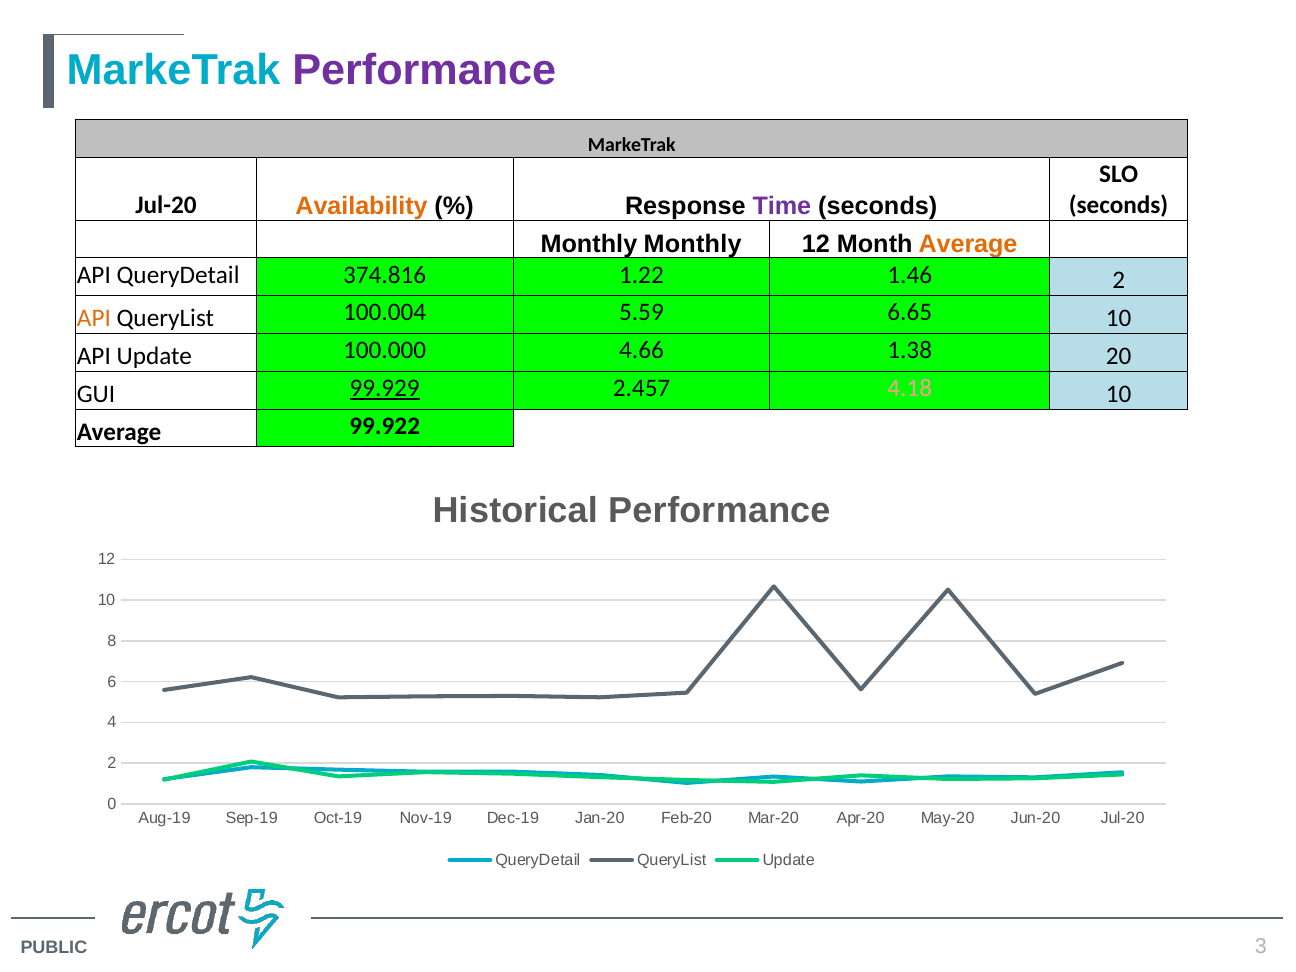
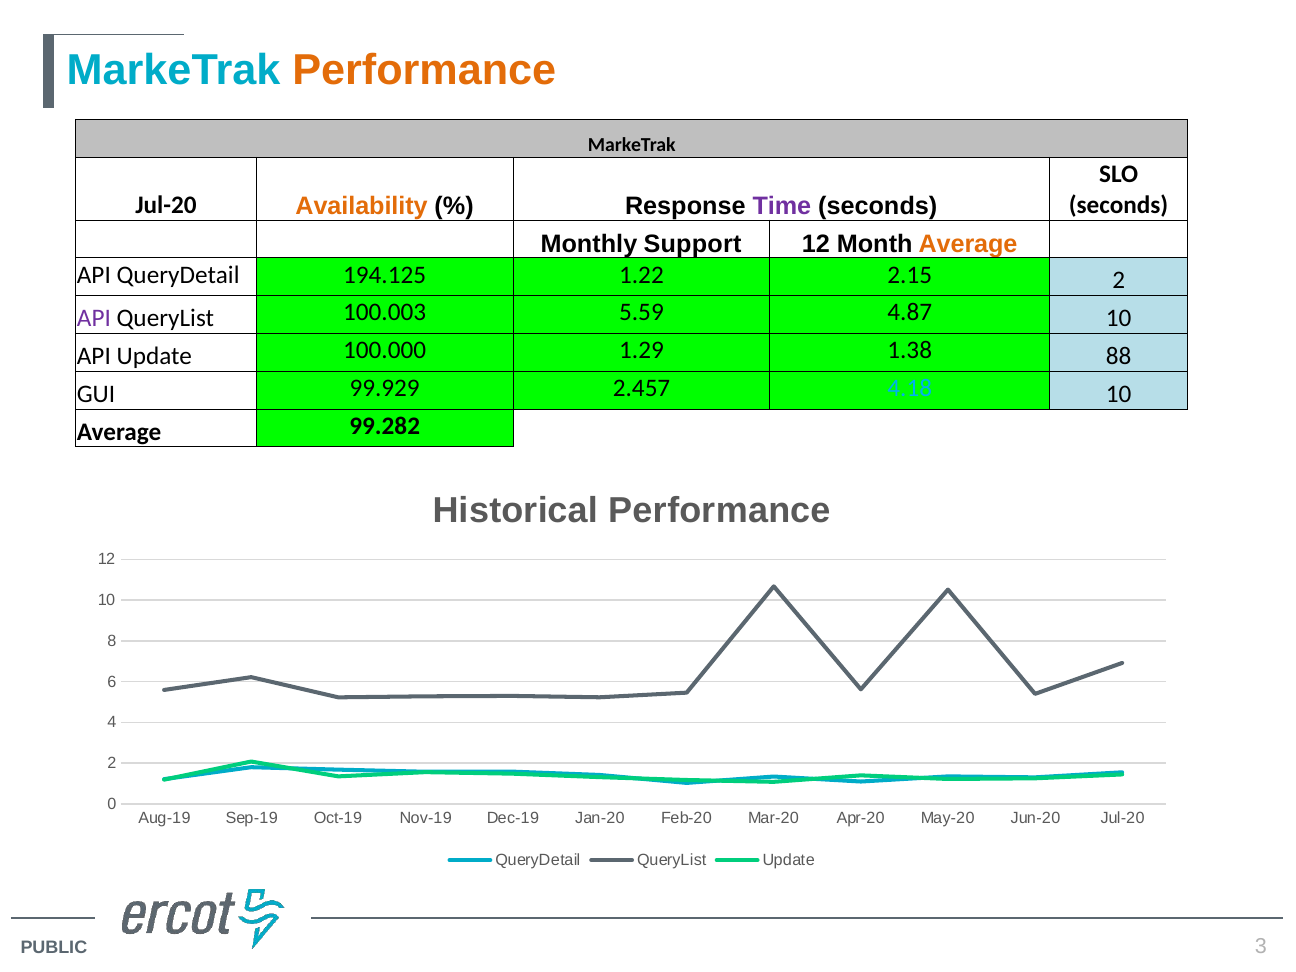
Performance colour: purple -> orange (424, 70)
Monthly Monthly: Monthly -> Support (693, 244)
374.816: 374.816 -> 194.125 (385, 275)
1.46: 1.46 -> 2.15 (910, 275)
API colour: orange -> purple (94, 318)
100.004: 100.004 -> 100.003 (385, 313)
6.65: 6.65 -> 4.87 (910, 313)
4.66: 4.66 -> 1.29 (642, 350)
20: 20 -> 88 (1119, 356)
99.929 underline: present -> none (385, 388)
4.18 colour: pink -> light blue (910, 388)
99.922: 99.922 -> 99.282 (385, 426)
